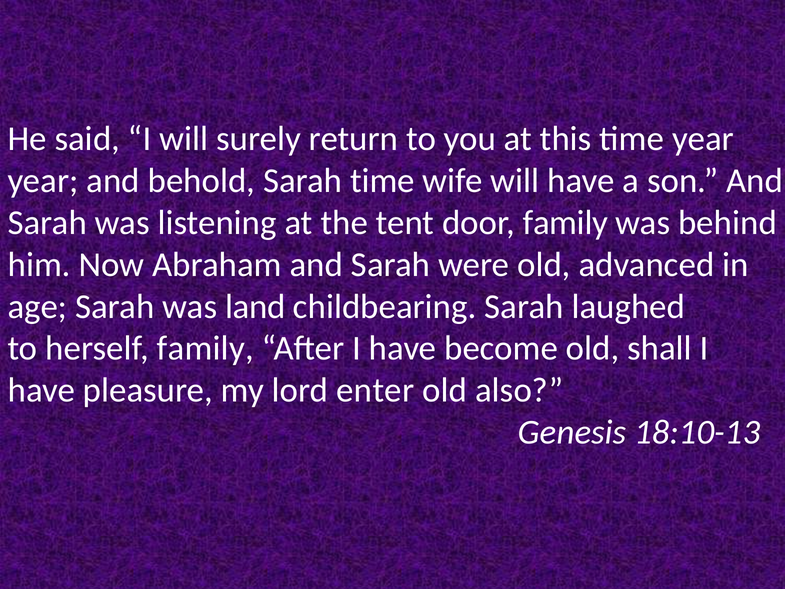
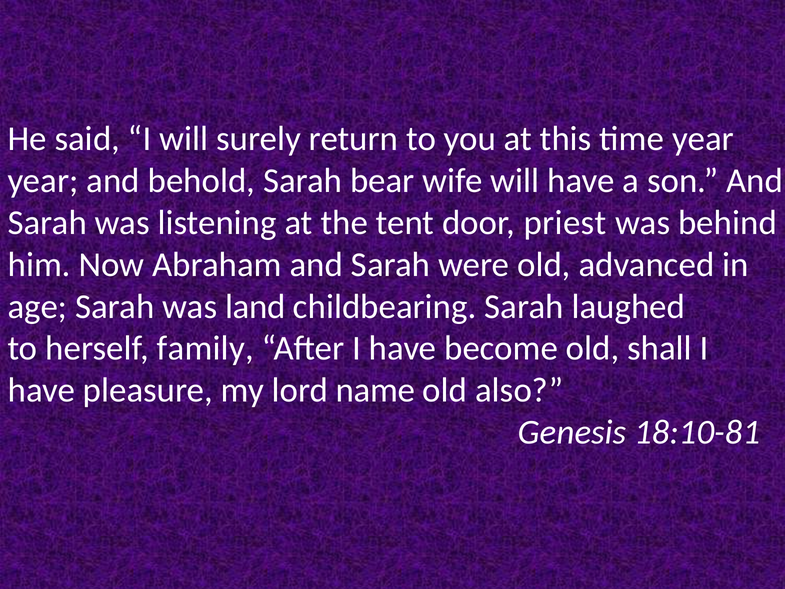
Sarah time: time -> bear (382, 181)
door family: family -> priest (565, 223)
enter: enter -> name (376, 390)
18:10-13: 18:10-13 -> 18:10-81 (697, 432)
